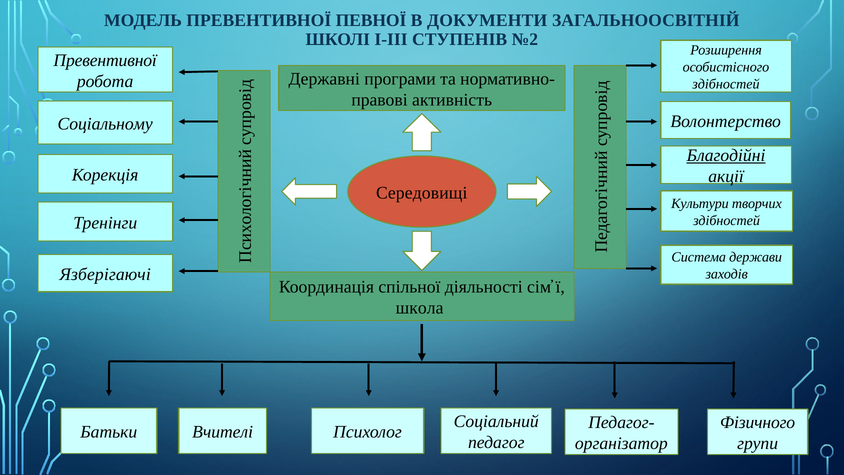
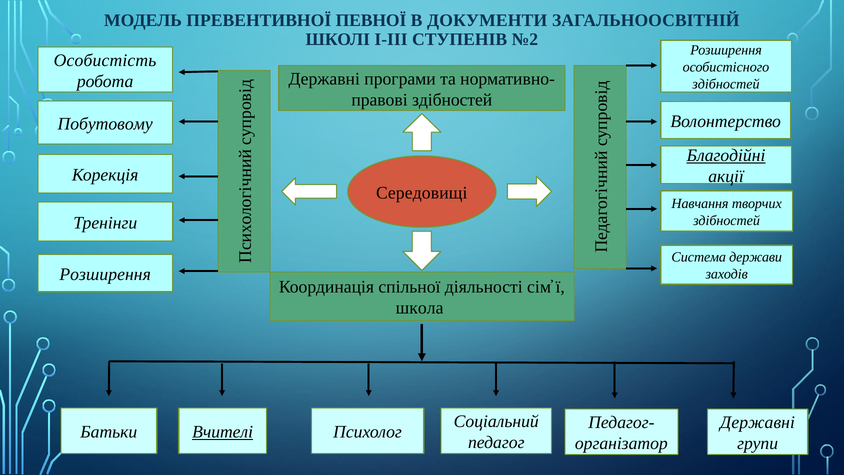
Превентивної: Превентивної -> Особистість (105, 60)
активність: активність -> здібностей (452, 100)
Соціальному: Соціальному -> Побутовому (105, 124)
Культури: Культури -> Навчання (700, 203)
Язберігаючі: Язберігаючі -> Розширення (105, 274)
Фізичного: Фізичного -> Державні (758, 422)
Вчителі underline: none -> present (223, 432)
